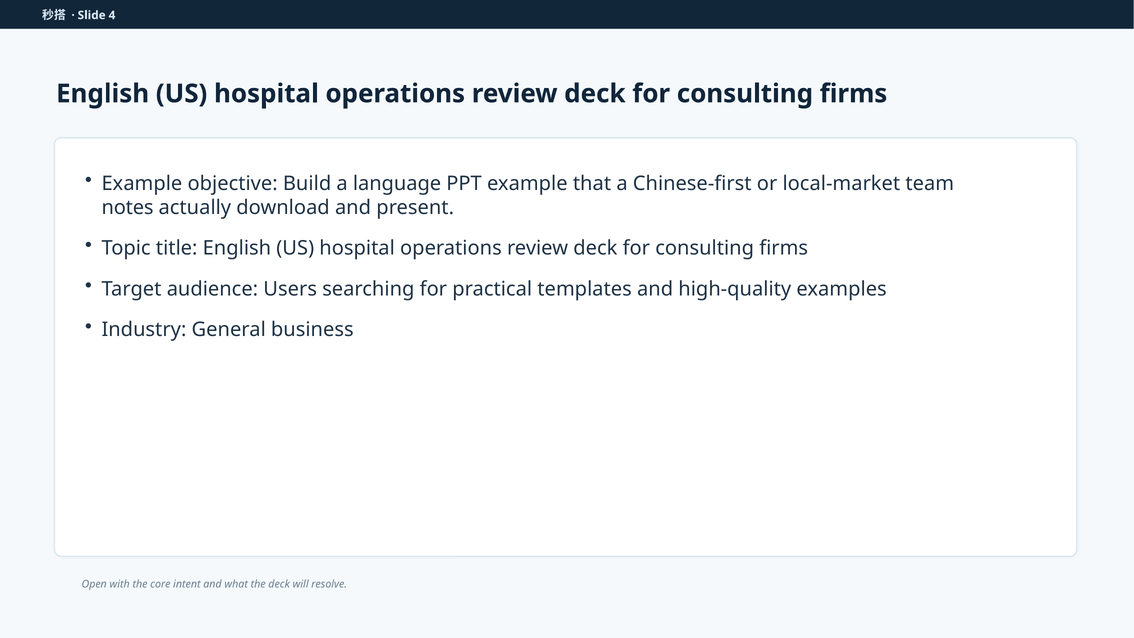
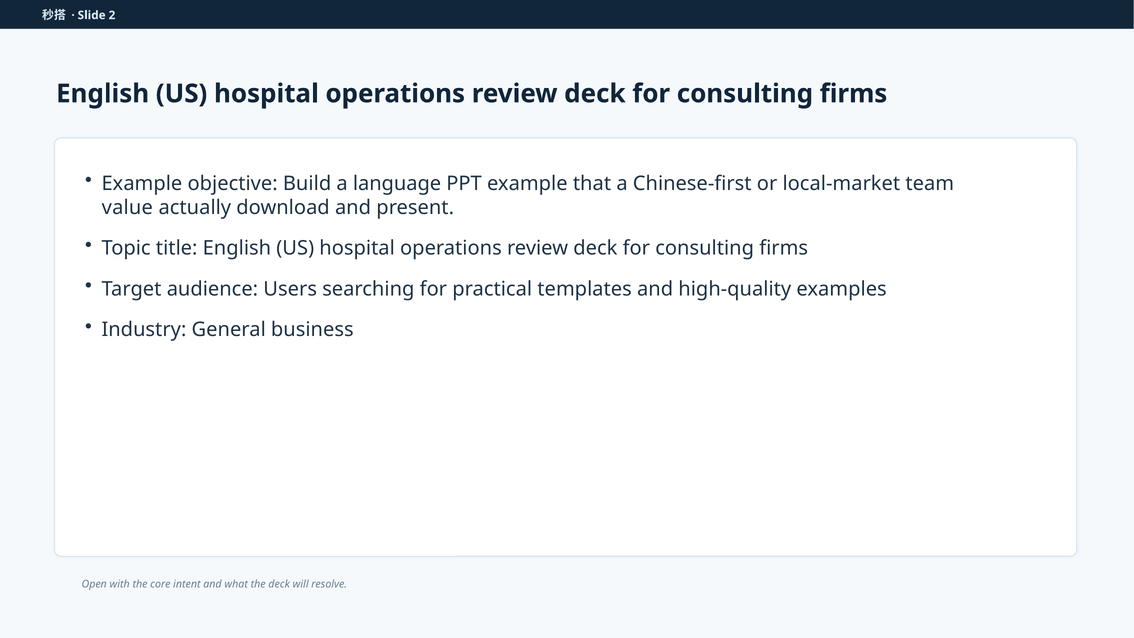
4: 4 -> 2 (112, 15)
notes: notes -> value (127, 208)
